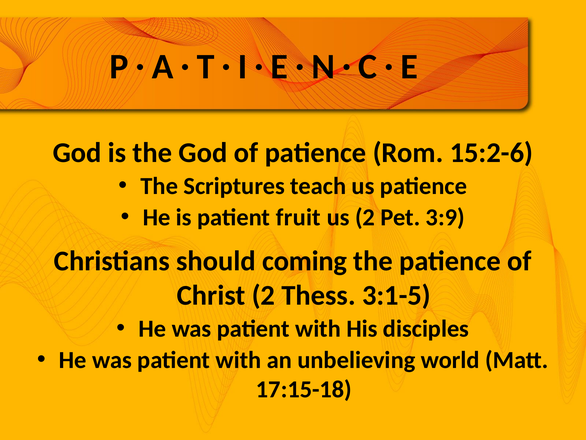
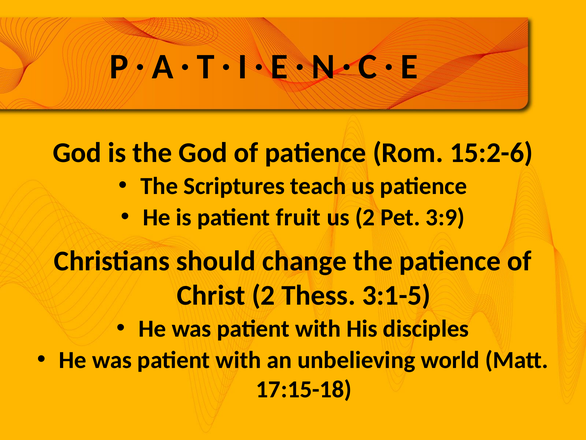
coming: coming -> change (305, 261)
